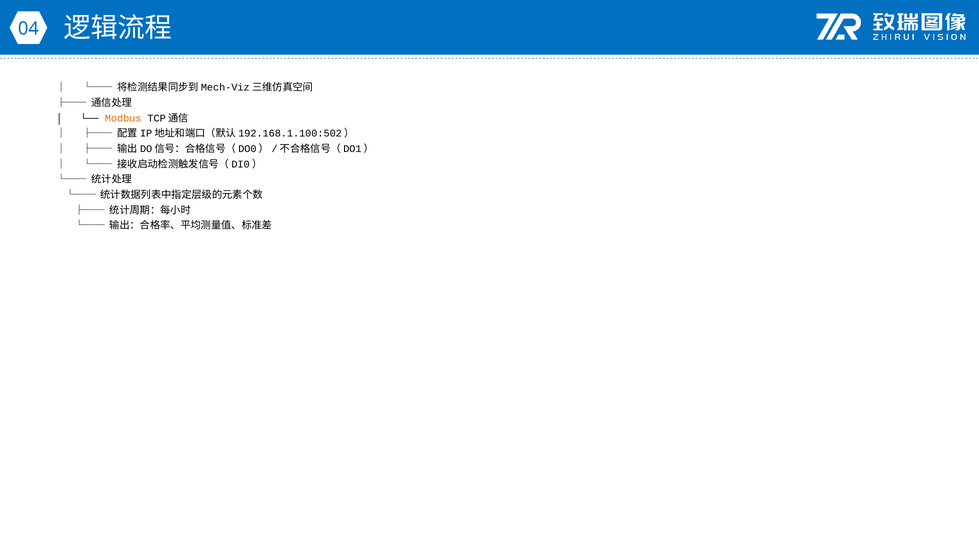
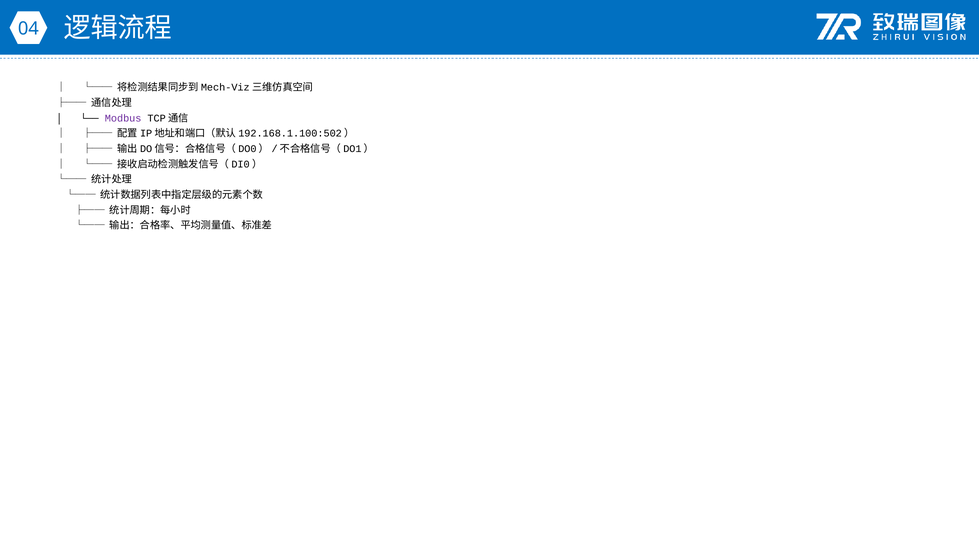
Modbus colour: orange -> purple (123, 118)
